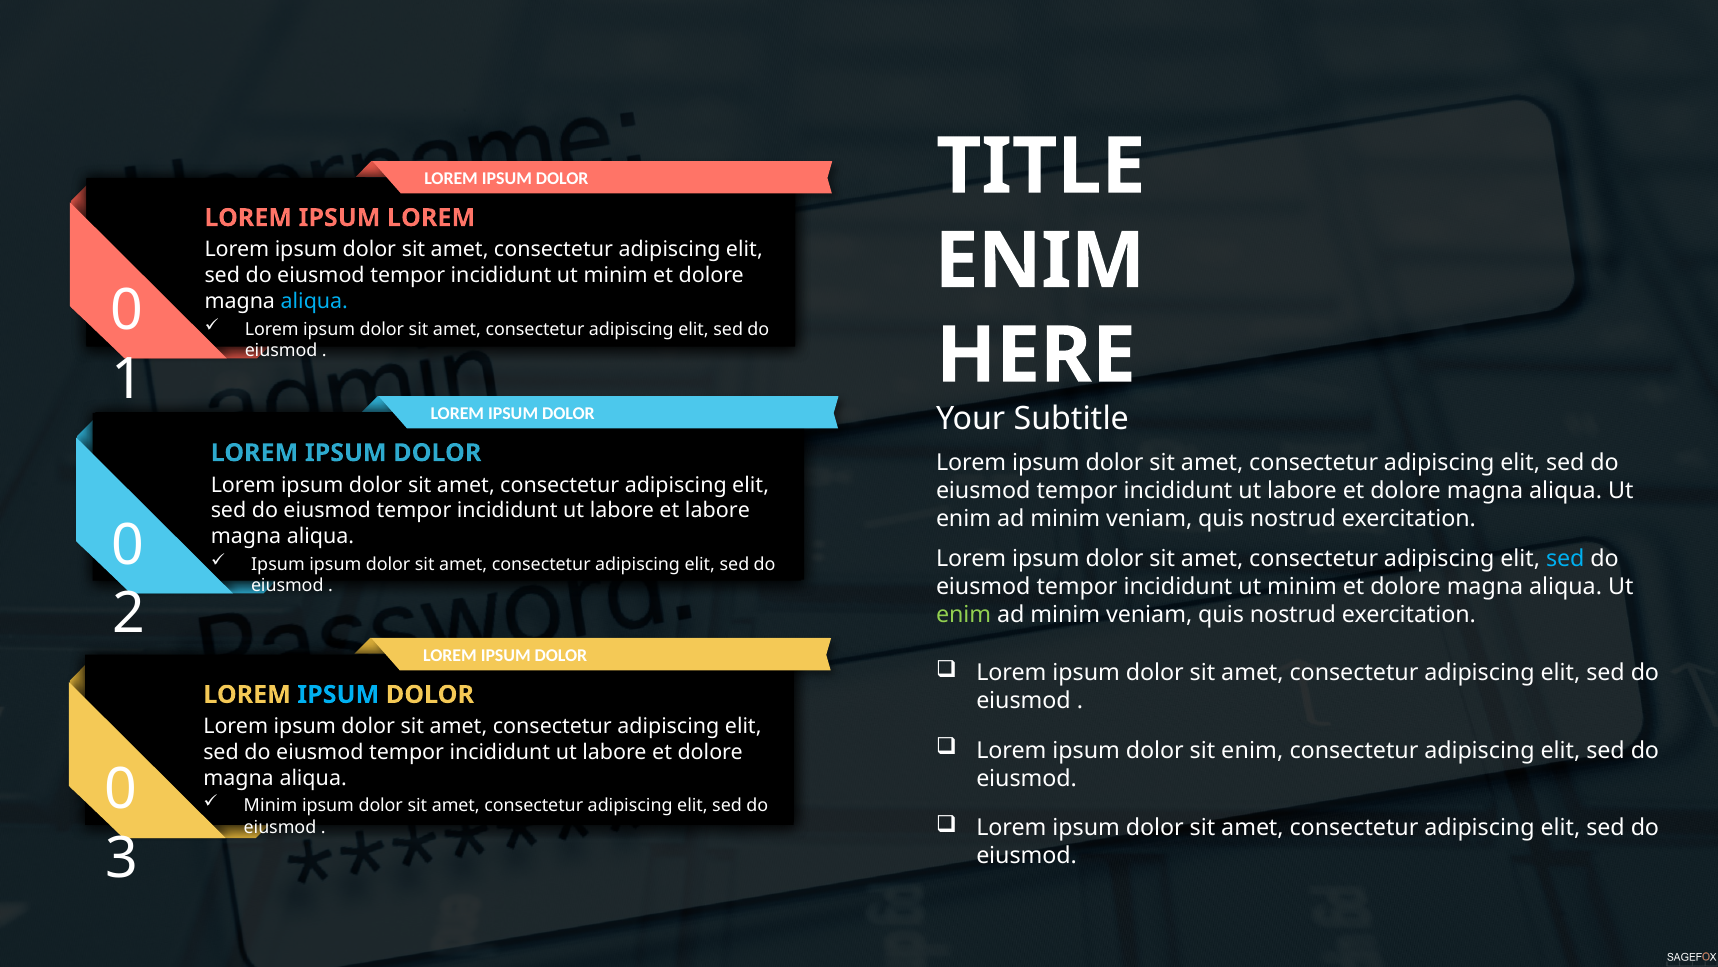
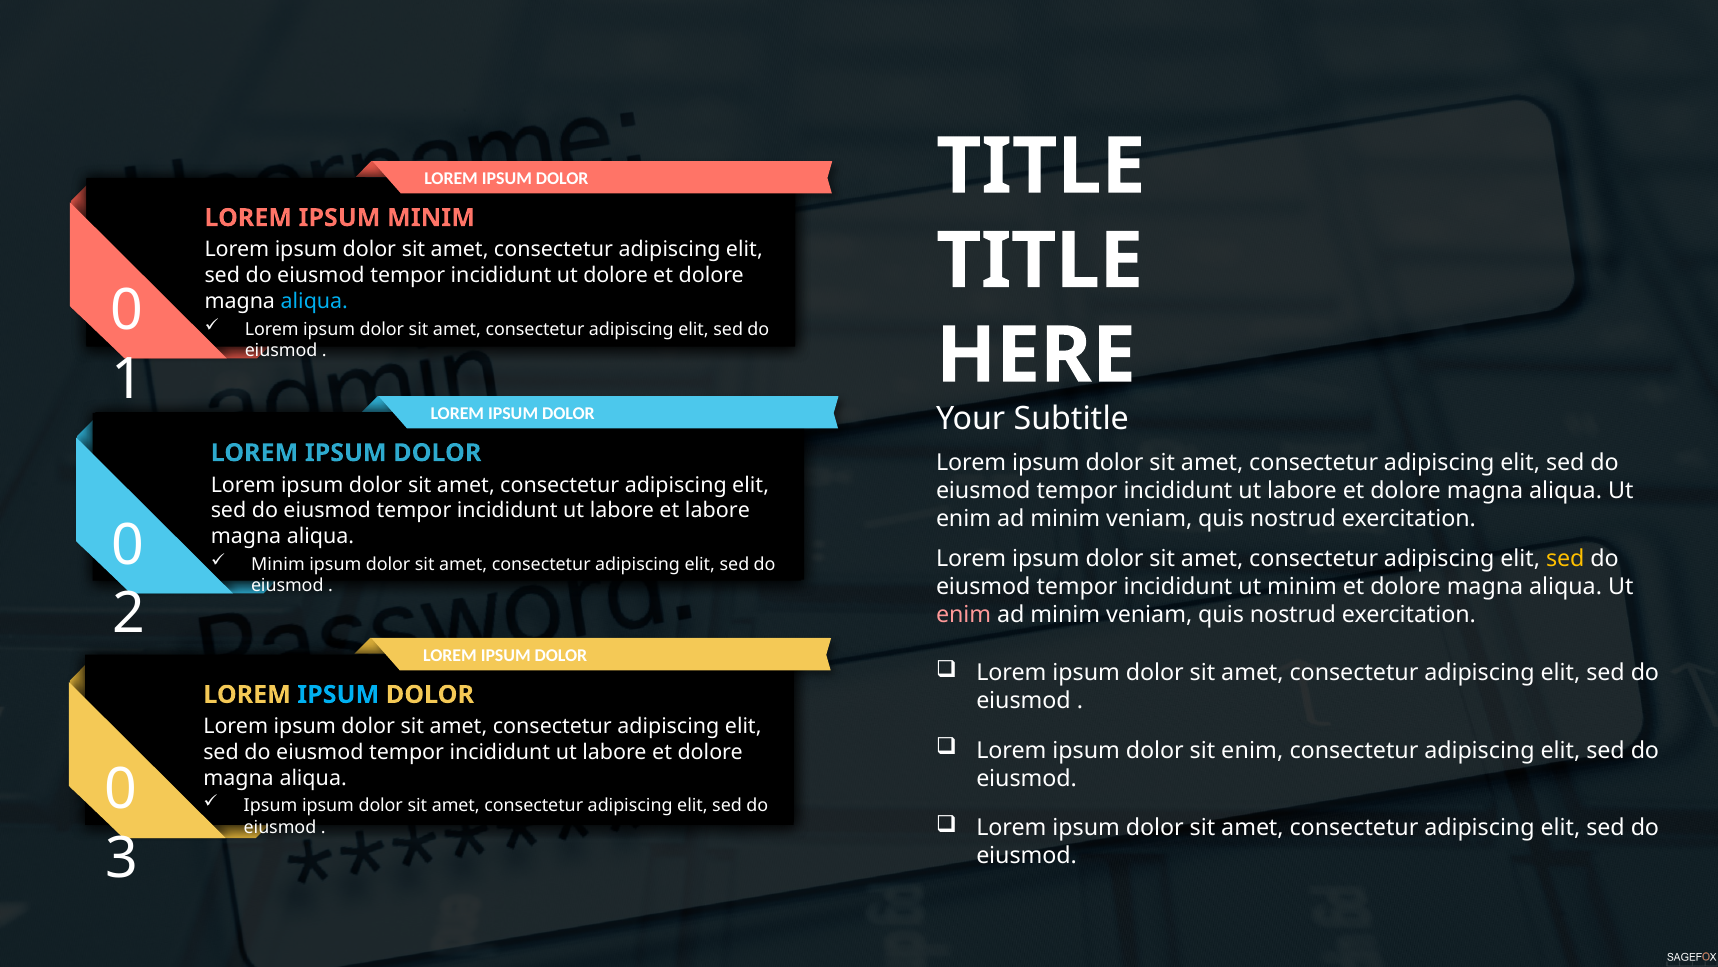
IPSUM LOREM: LOREM -> MINIM (431, 218)
ENIM: ENIM -> TITLE (1040, 261)
minim: minim -> dolore (616, 275)
sed colour: light blue -> yellow (1565, 559)
Ipsum: Ipsum -> Minim (278, 564)
enim colour: light green -> pink (964, 615)
Minim: Minim -> Ipsum (271, 805)
